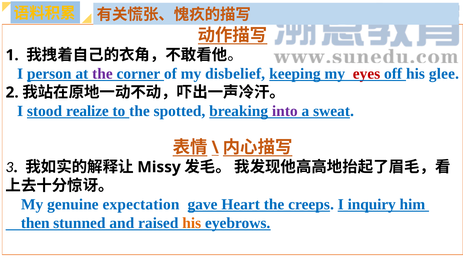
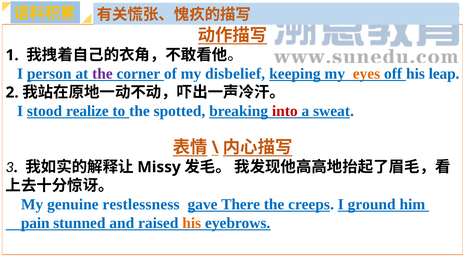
eyes colour: red -> orange (366, 74)
glee: glee -> leap (444, 74)
into colour: purple -> red (285, 111)
expectation: expectation -> restlessness (141, 204)
Heart: Heart -> There (241, 204)
inquiry: inquiry -> ground (372, 204)
then: then -> pain (35, 223)
